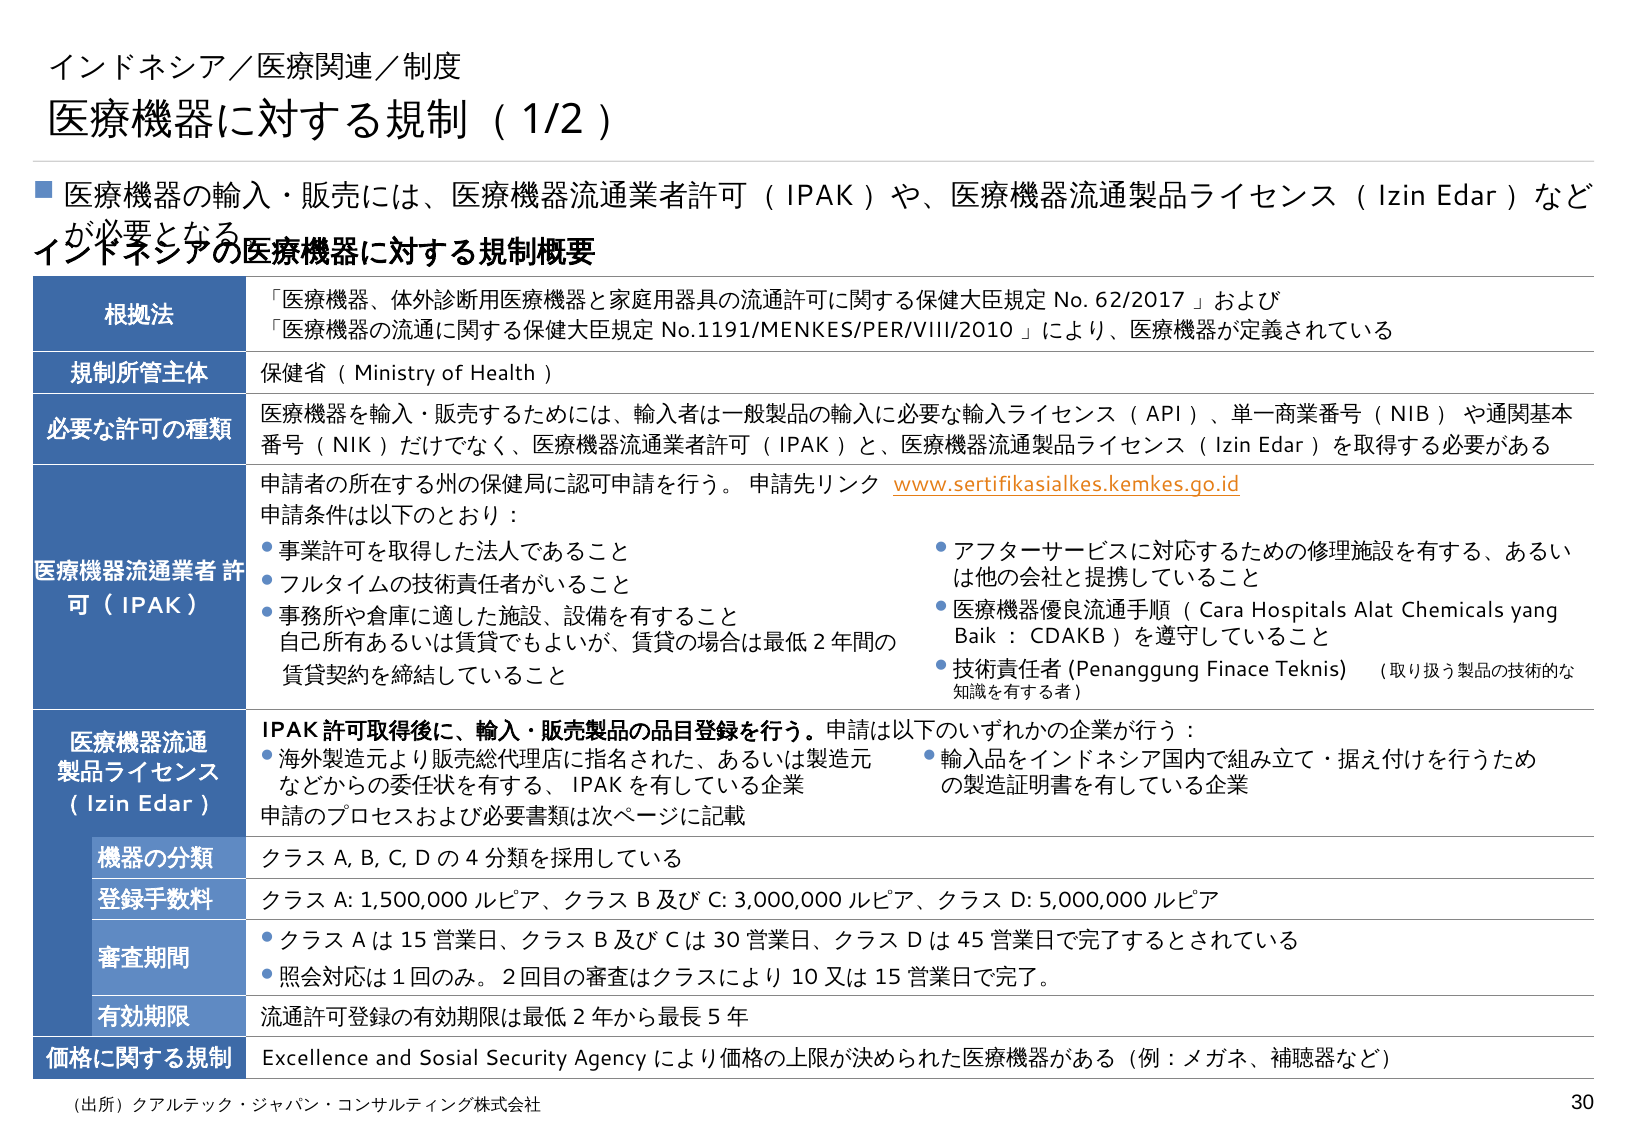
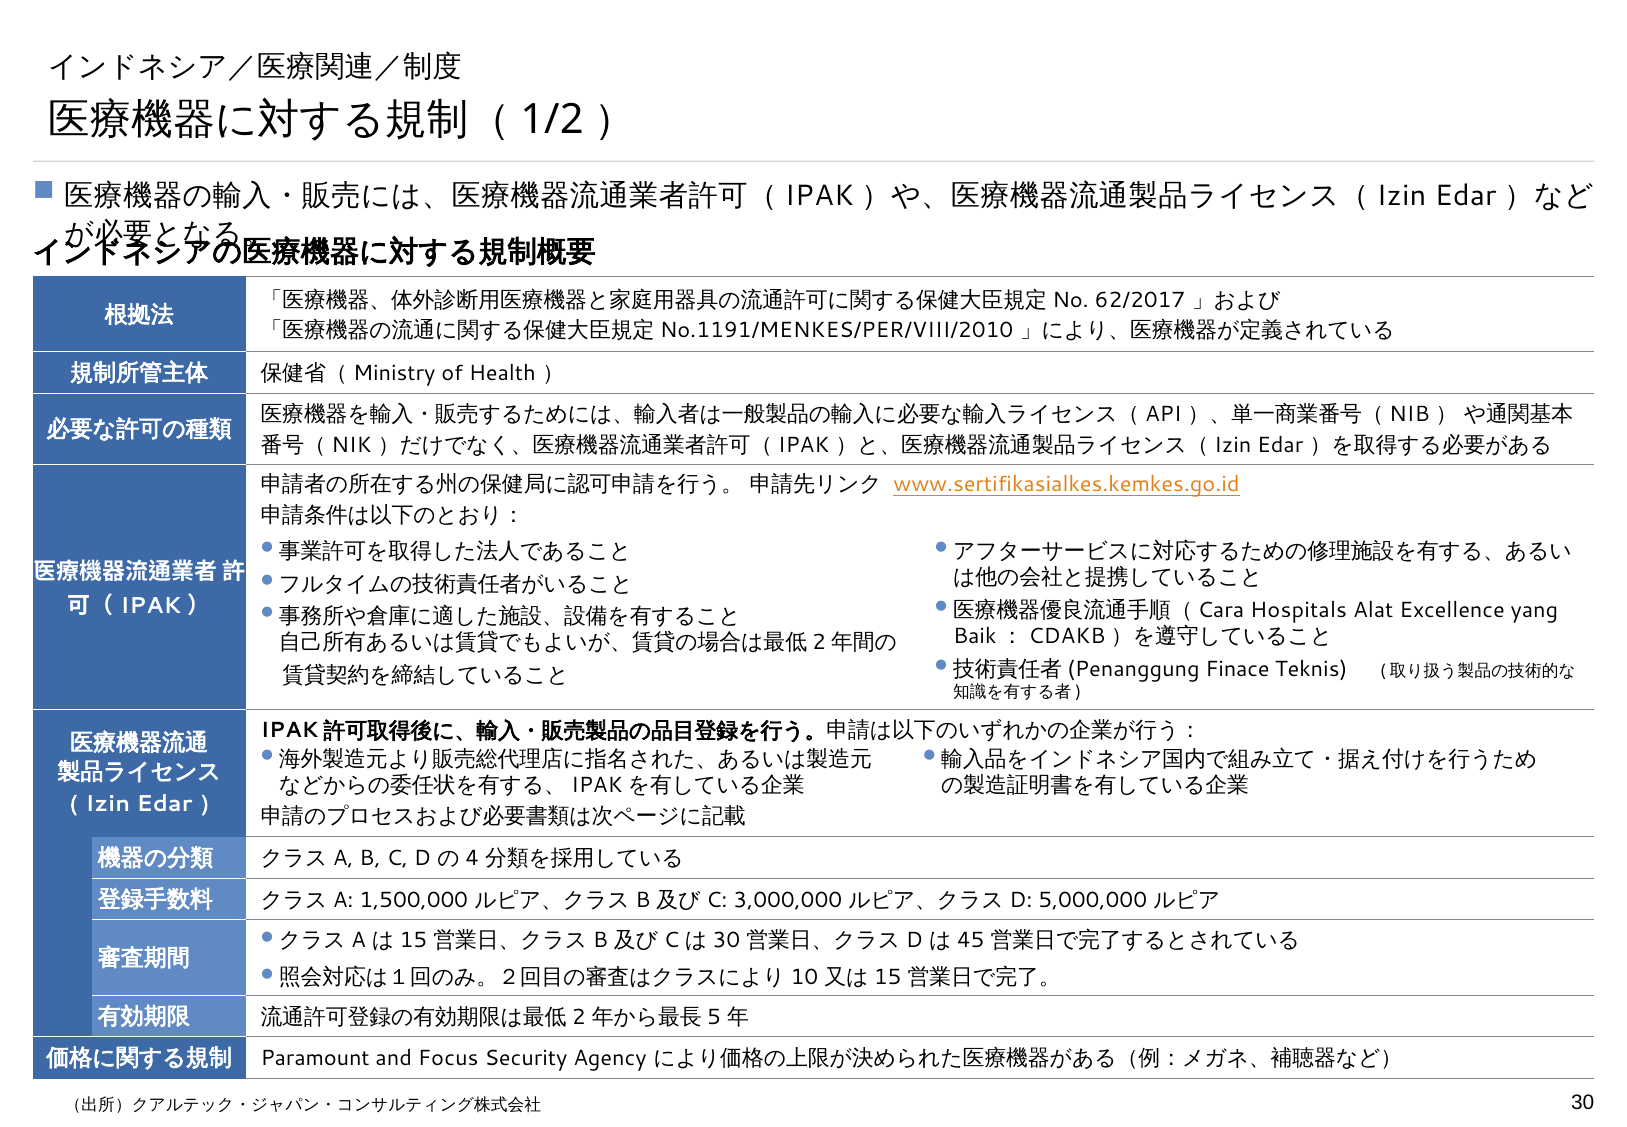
Chemicals: Chemicals -> Excellence (1452, 610)
Excellence: Excellence -> Paramount (315, 1058)
Sosial: Sosial -> Focus (448, 1058)
